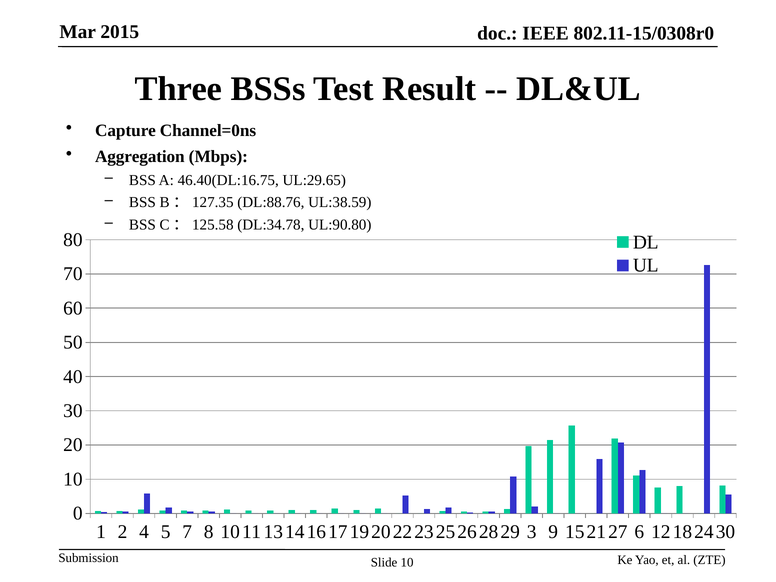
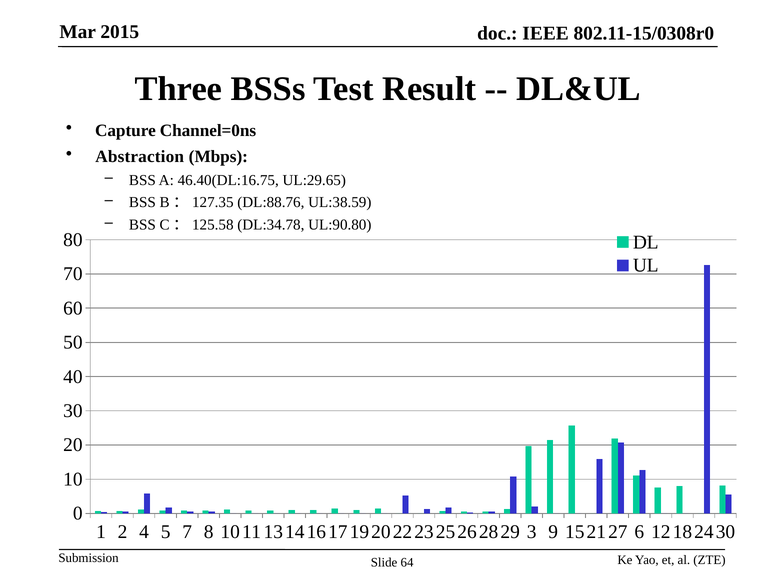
Aggregation: Aggregation -> Abstraction (140, 156)
Slide 10: 10 -> 64 (407, 562)
